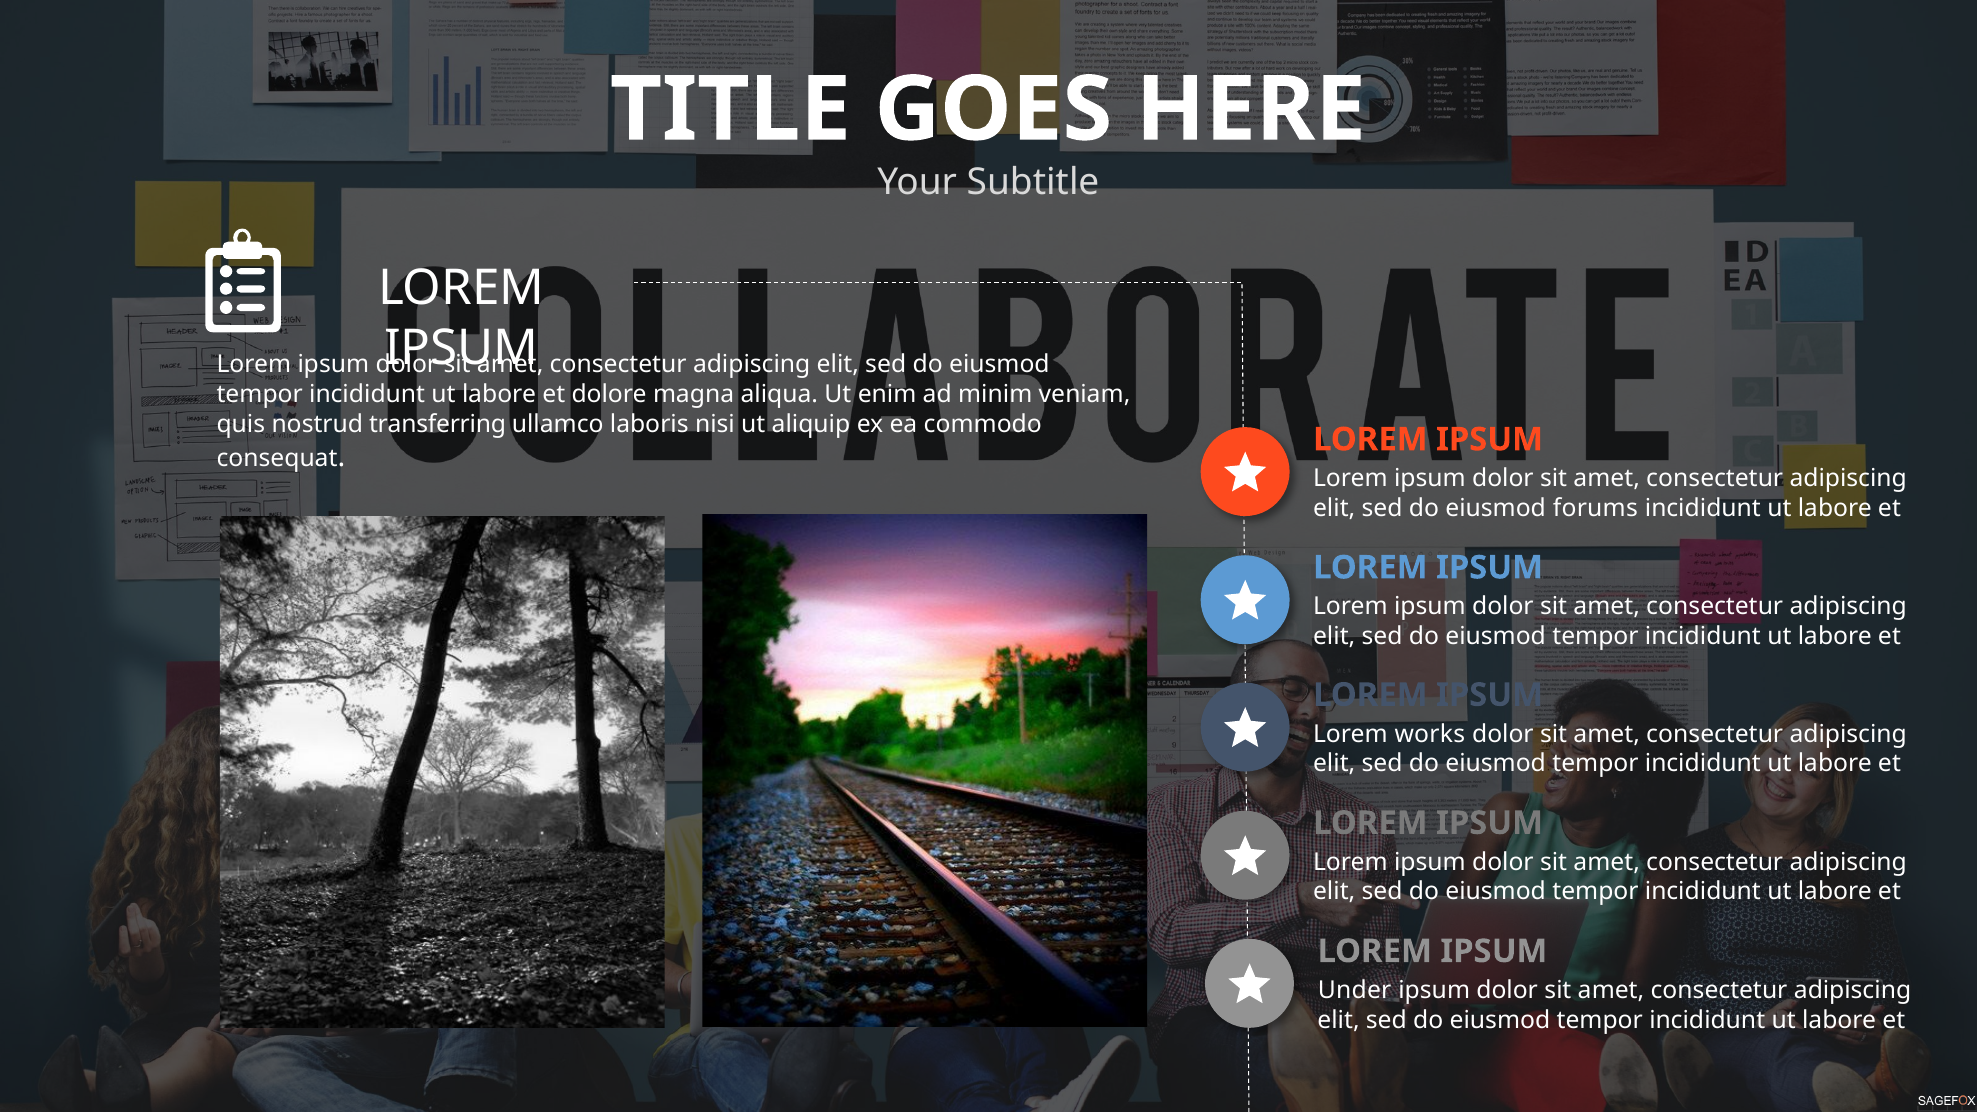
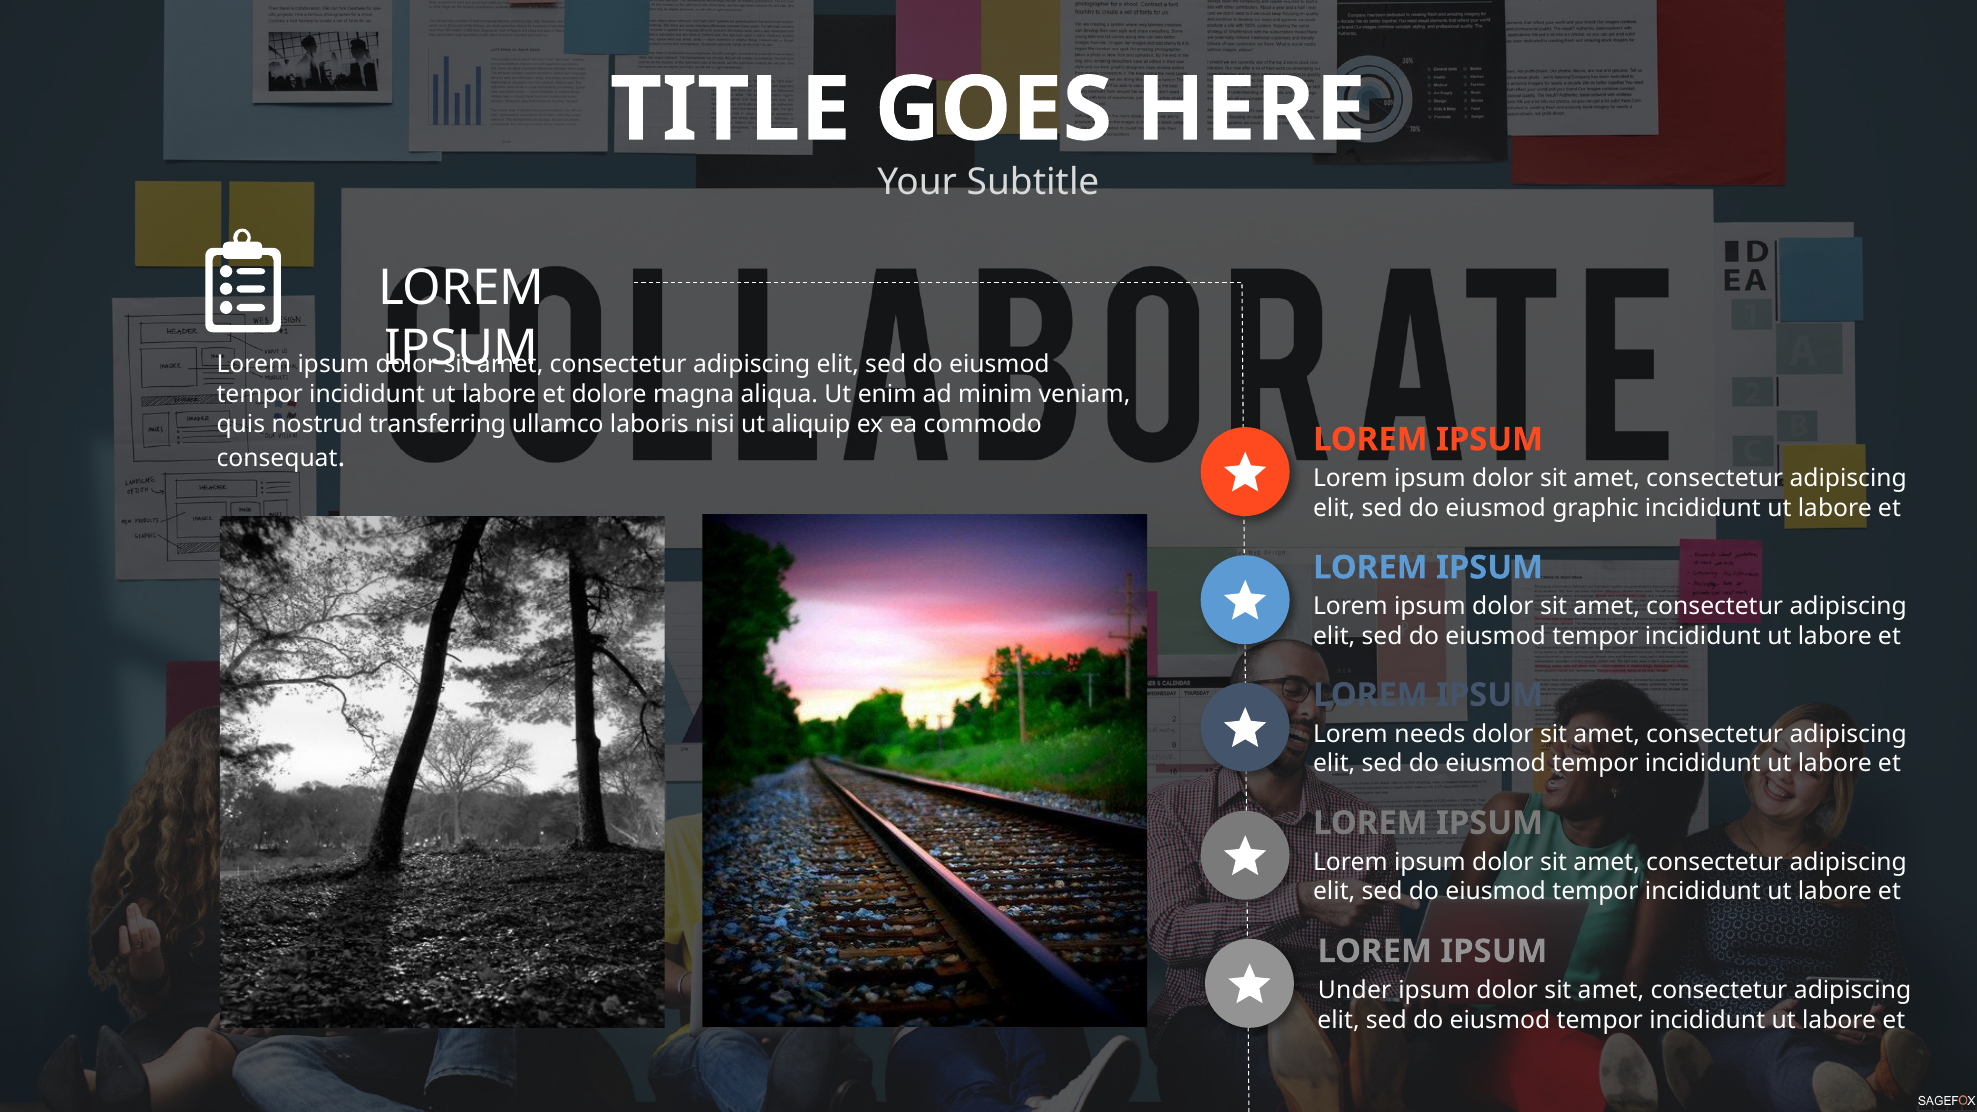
forums: forums -> graphic (1596, 508)
works: works -> needs (1430, 734)
